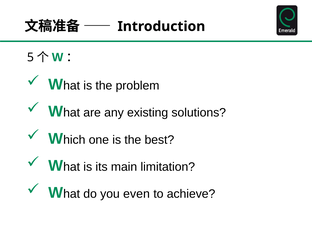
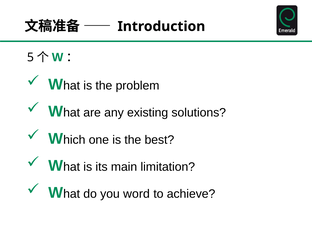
even: even -> word (136, 194)
